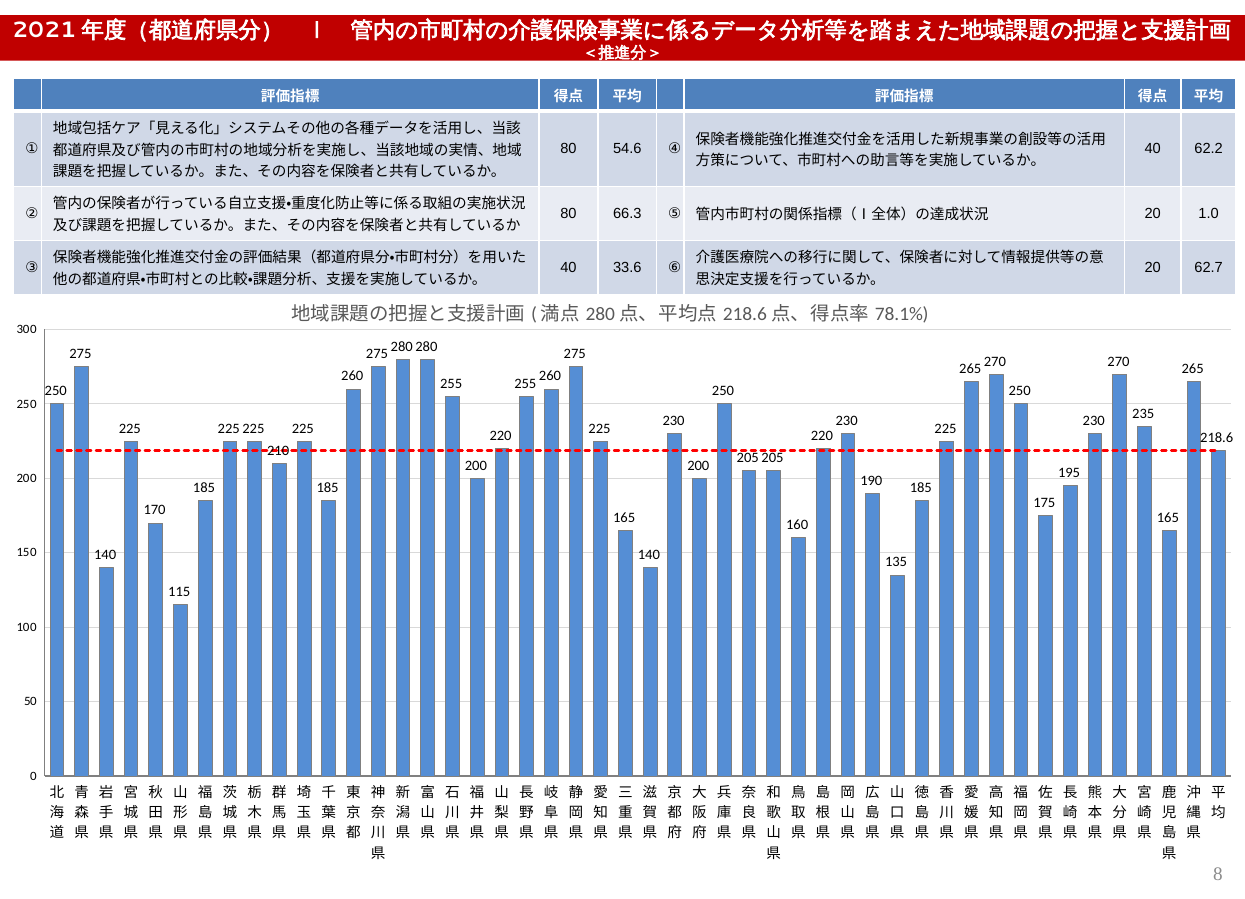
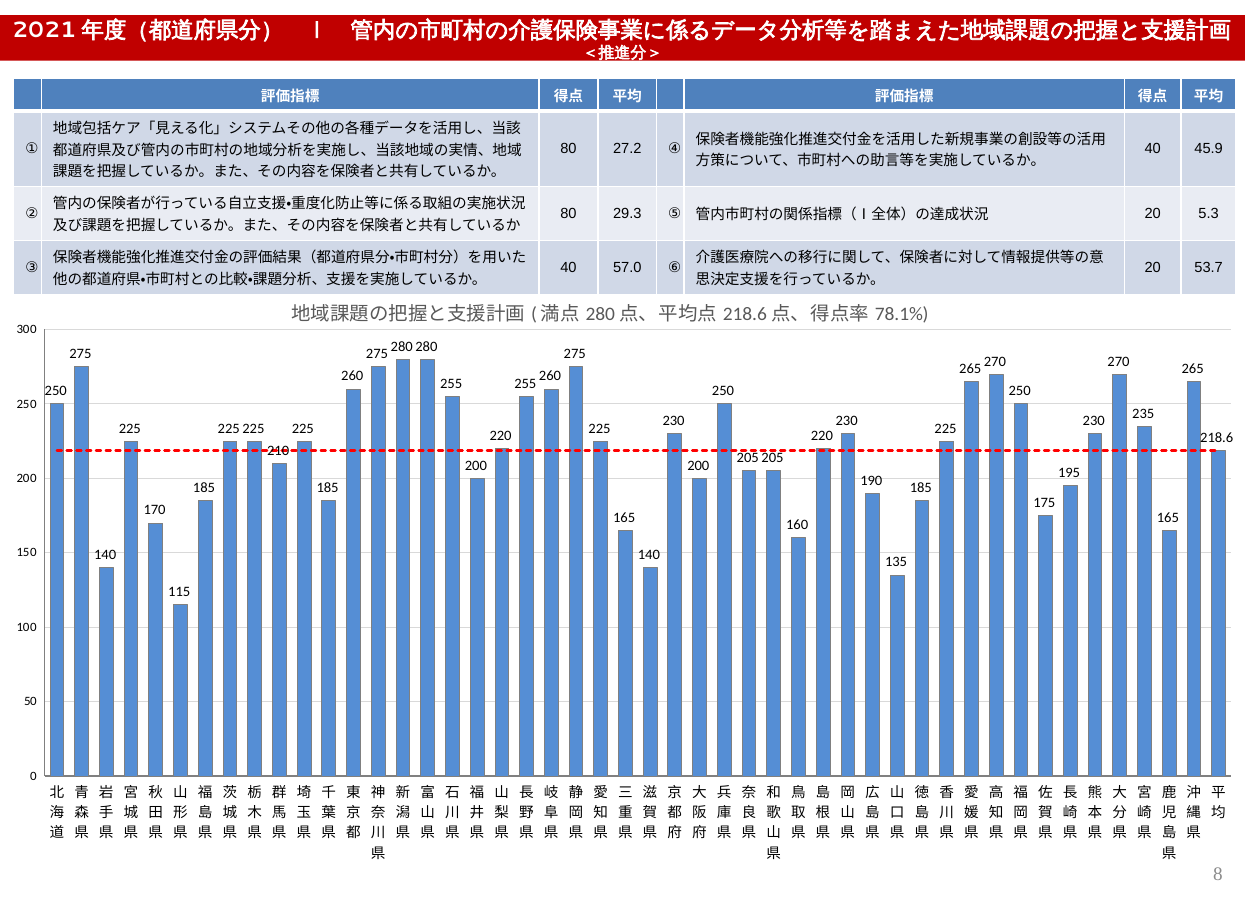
54.6: 54.6 -> 27.2 (627, 149)
62.2: 62.2 -> 45.9 (1209, 149)
66.3: 66.3 -> 29.3 (627, 214)
1.0: 1.0 -> 5.3 (1209, 214)
33.6: 33.6 -> 57.0 (627, 268)
62.7: 62.7 -> 53.7 (1209, 268)
